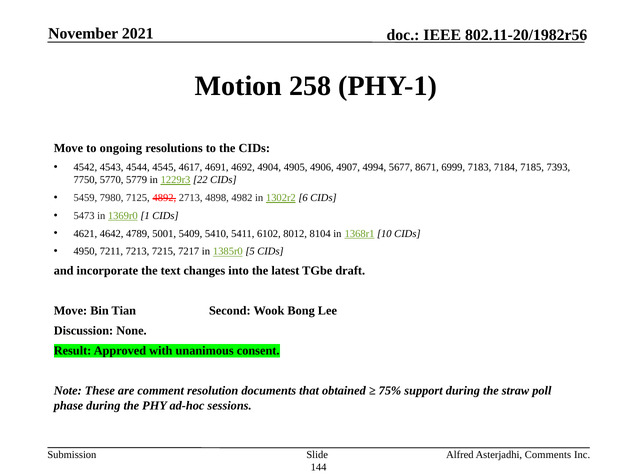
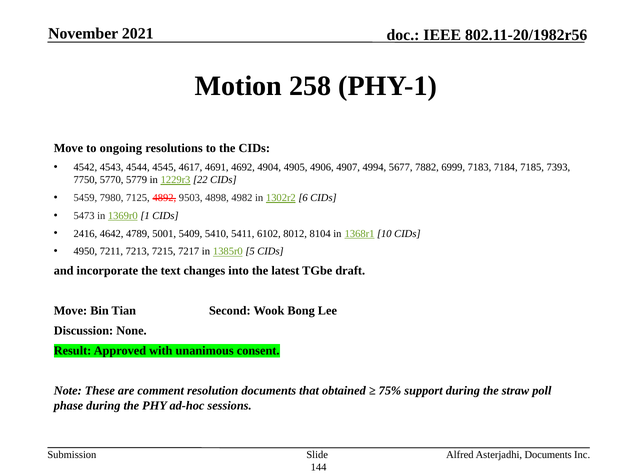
8671: 8671 -> 7882 (427, 167)
2713: 2713 -> 9503 (191, 198)
4621: 4621 -> 2416 (85, 234)
Asterjadhi Comments: Comments -> Documents (548, 455)
